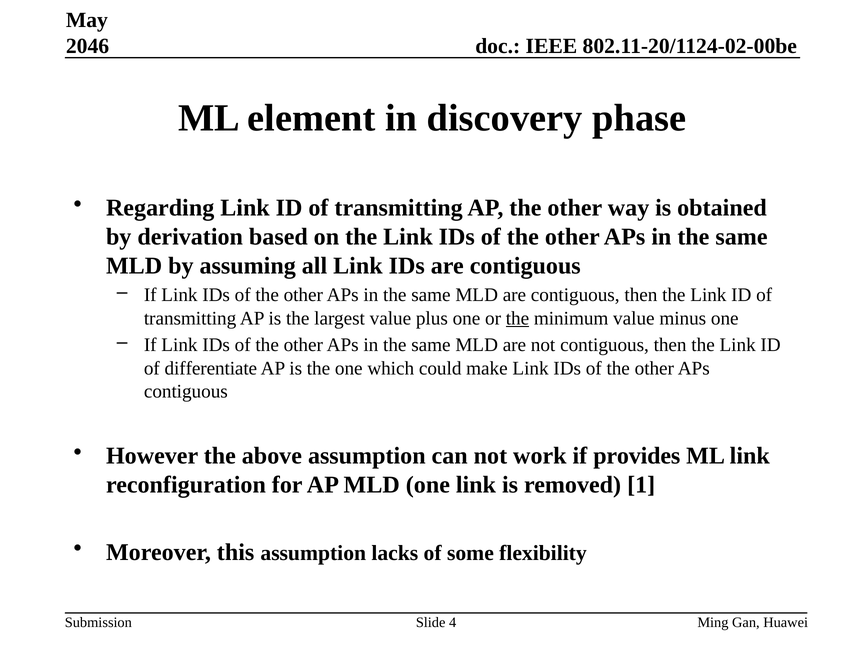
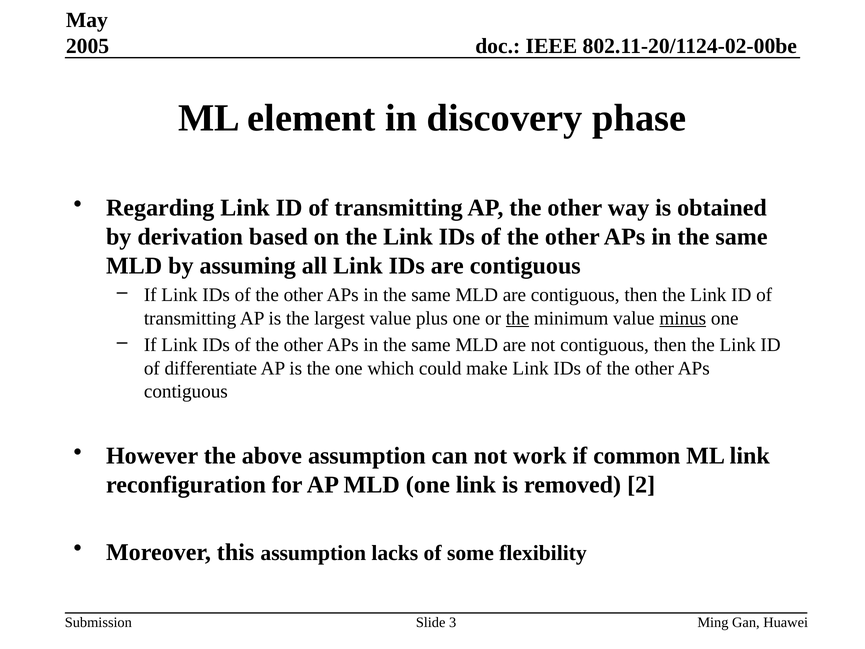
2046: 2046 -> 2005 (88, 46)
minus underline: none -> present (683, 318)
provides: provides -> common (637, 456)
1: 1 -> 2 (641, 485)
4: 4 -> 3 (453, 622)
